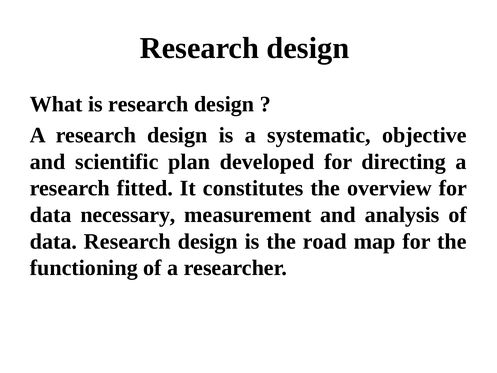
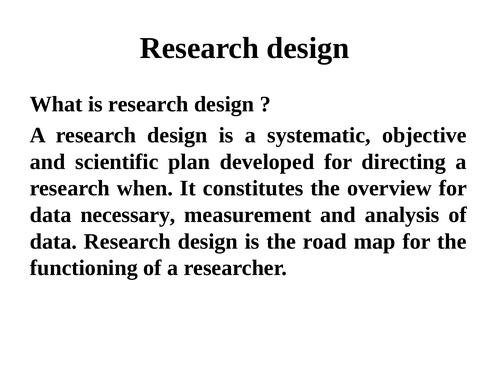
fitted: fitted -> when (145, 188)
